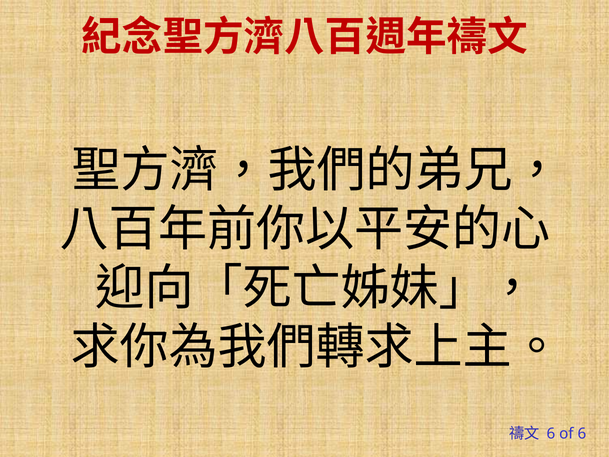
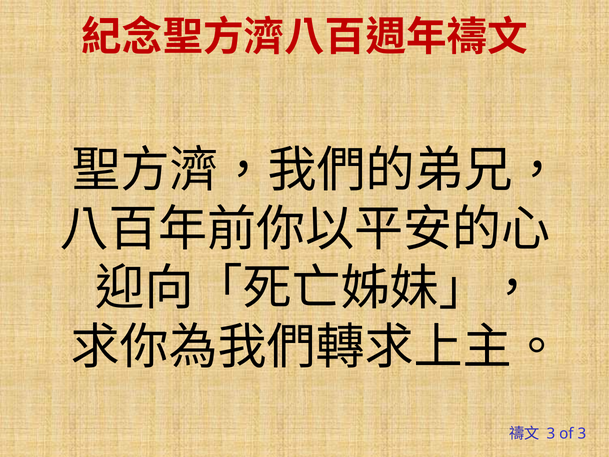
6: 6 -> 3 (551, 433)
of 6: 6 -> 3 (582, 433)
